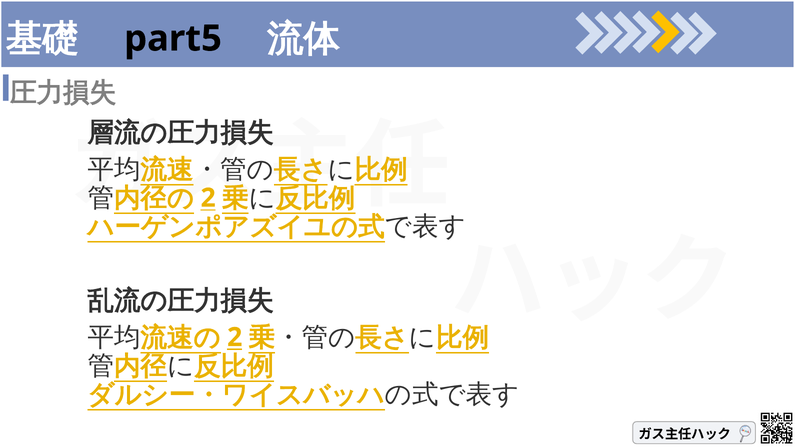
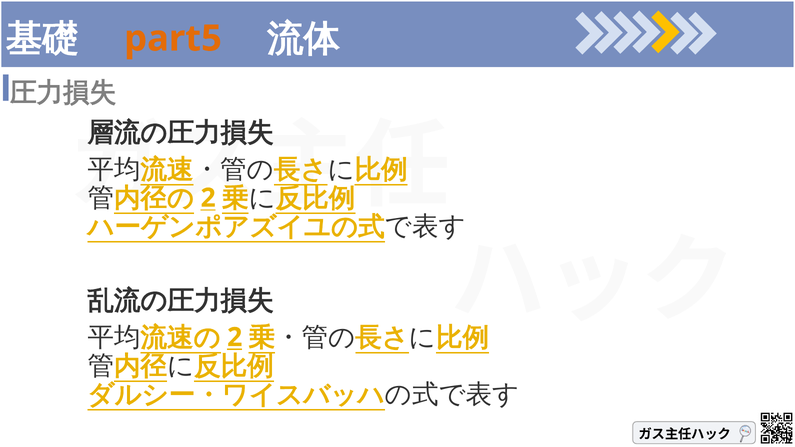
part5 colour: black -> orange (173, 39)
